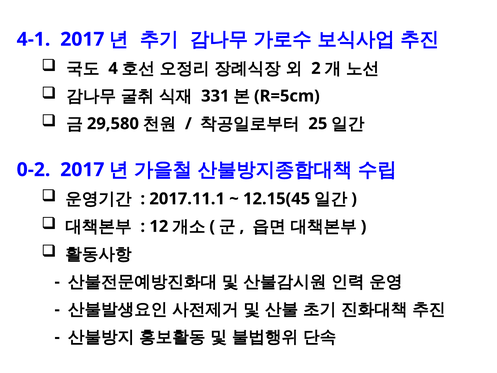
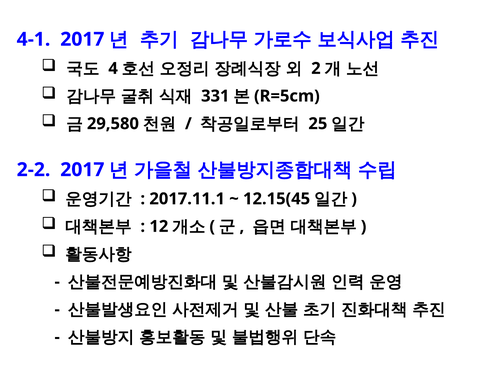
0-2: 0-2 -> 2-2 (33, 170)
